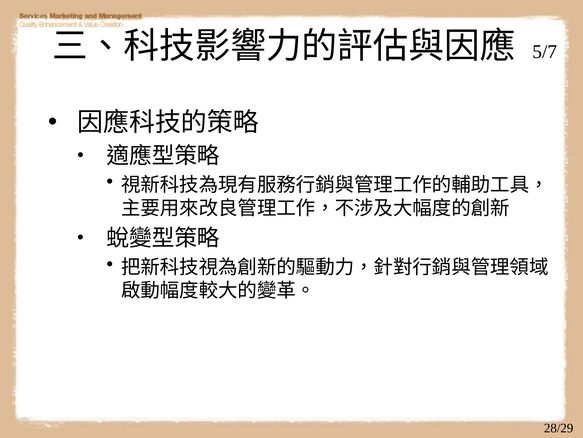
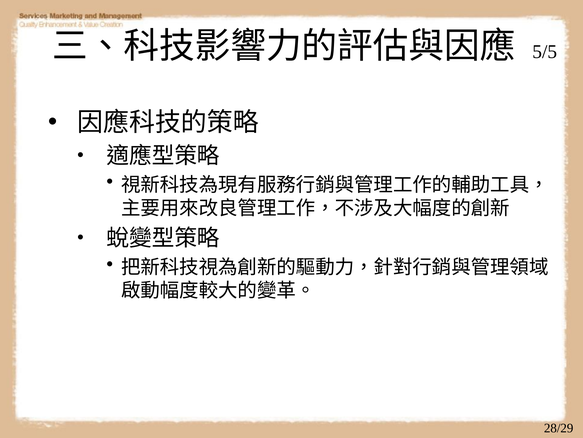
5/7: 5/7 -> 5/5 (545, 52)
